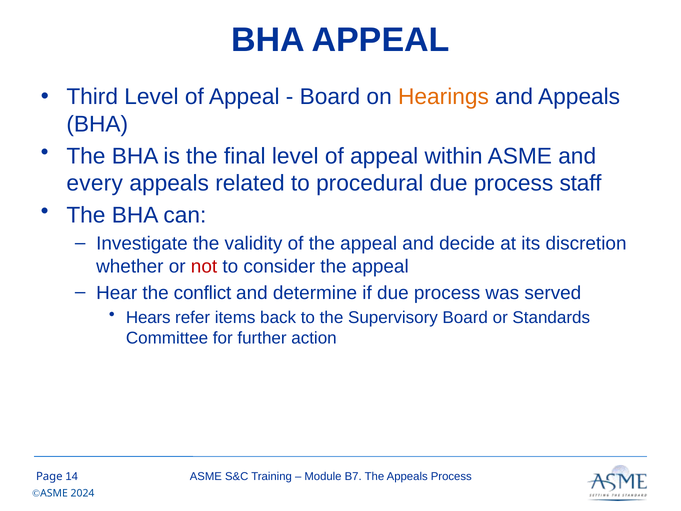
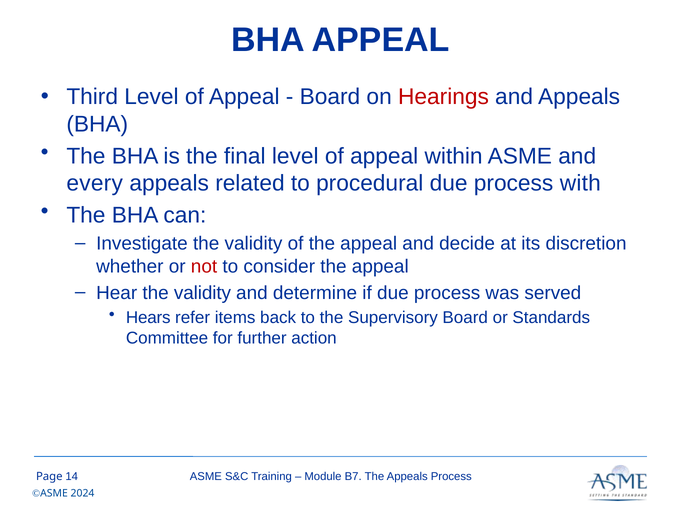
Hearings colour: orange -> red (443, 97)
staff: staff -> with (580, 183)
Hear the conflict: conflict -> validity (202, 293)
